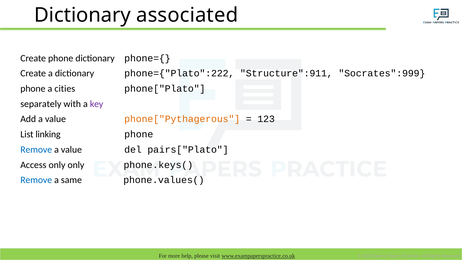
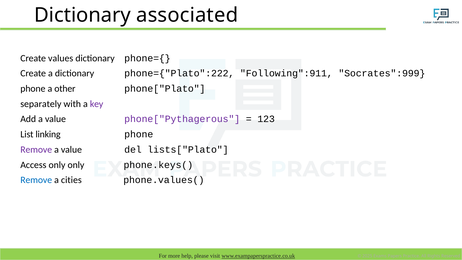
Create phone: phone -> values (61, 58)
Structure":911: Structure":911 -> Following":911 (286, 73)
cities: cities -> other (65, 89)
phone["Pythagerous colour: orange -> purple (182, 119)
Remove colour: blue -> purple (36, 150)
pairs["Plato: pairs["Plato -> lists["Plato (188, 150)
same: same -> cities (71, 180)
